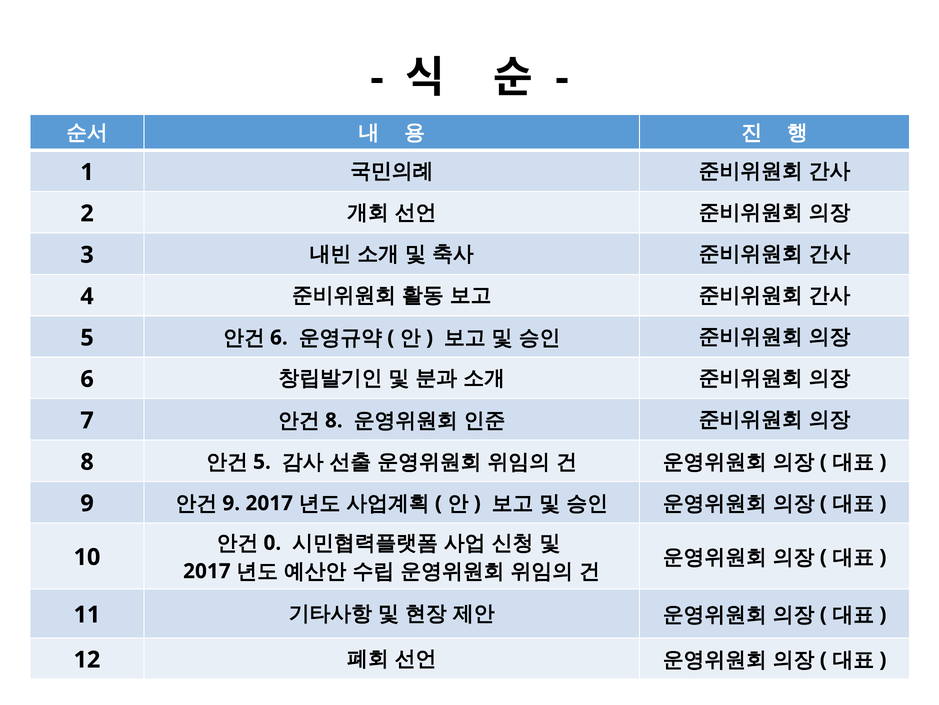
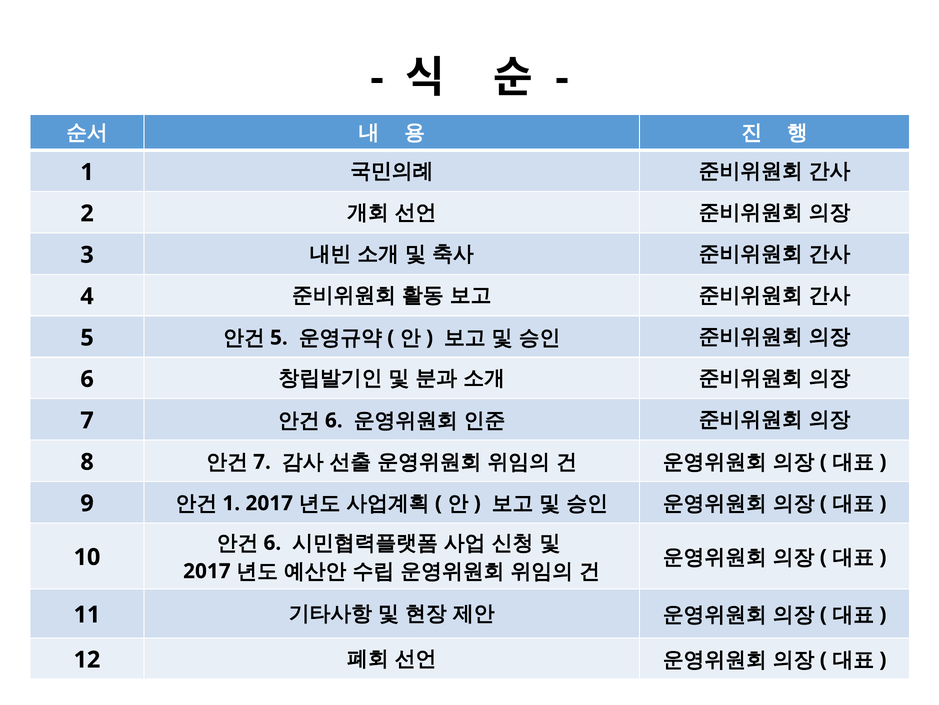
6: 6 -> 5 (279, 337)
8: 8 -> 6 (334, 420)
5: 5 -> 7 (262, 461)
9: 9 -> 1 (231, 503)
0: 0 -> 6 (272, 542)
